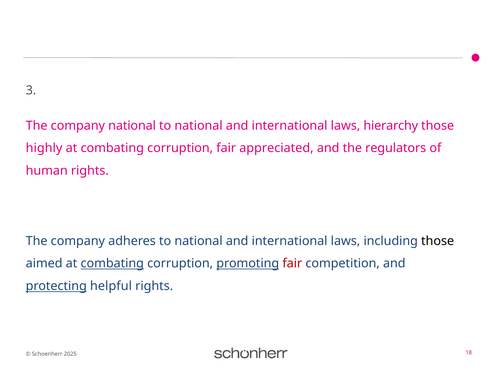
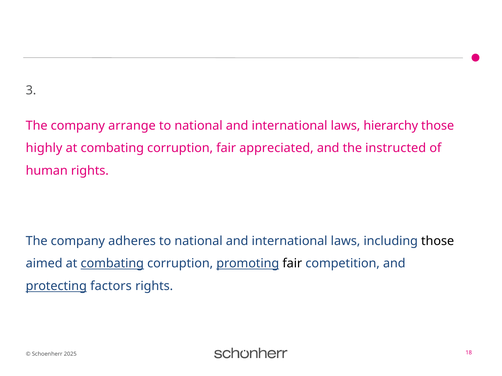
company national: national -> arrange (132, 126)
regulators: regulators -> instructed (396, 148)
fair colour: red -> black (292, 264)
helpful: helpful -> factors (111, 286)
